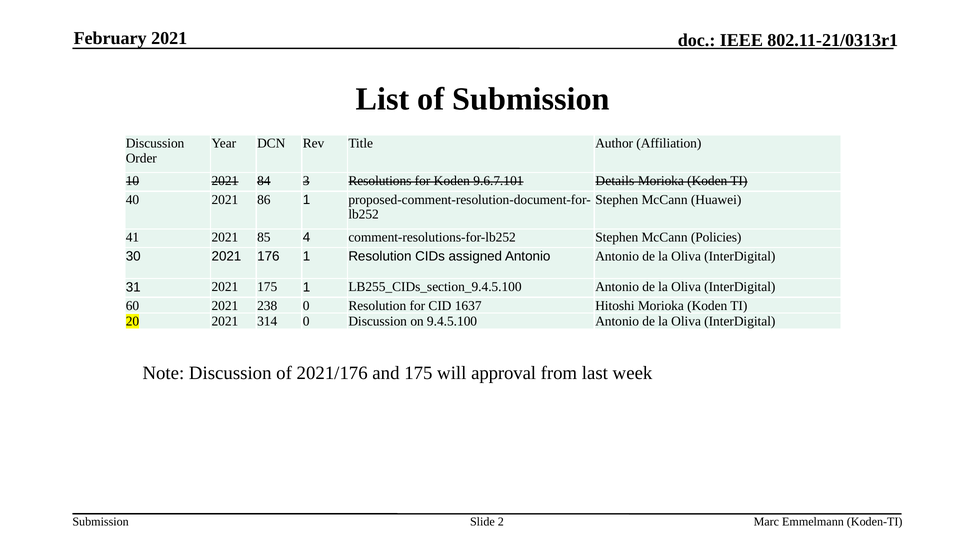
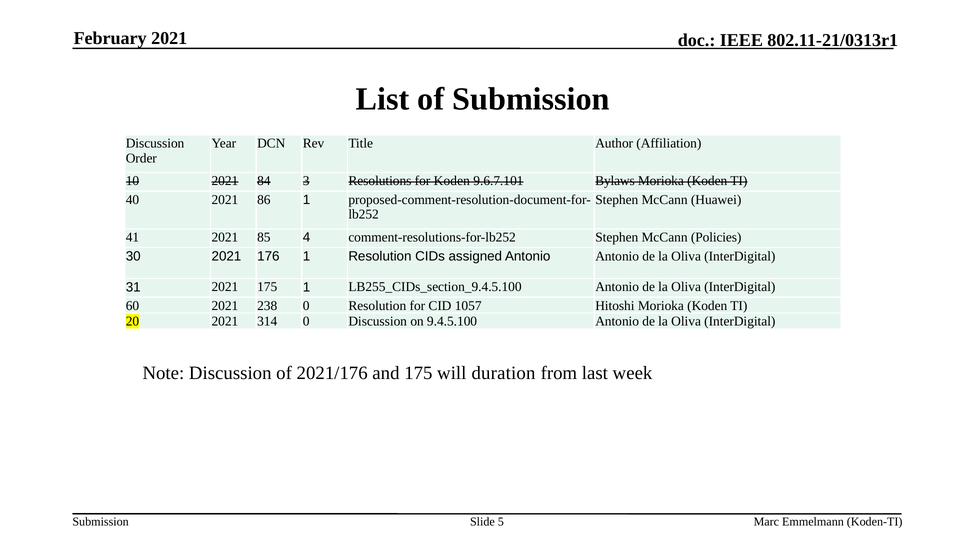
Details: Details -> Bylaws (615, 181)
1637: 1637 -> 1057 (468, 305)
approval: approval -> duration (503, 373)
2: 2 -> 5 (501, 521)
